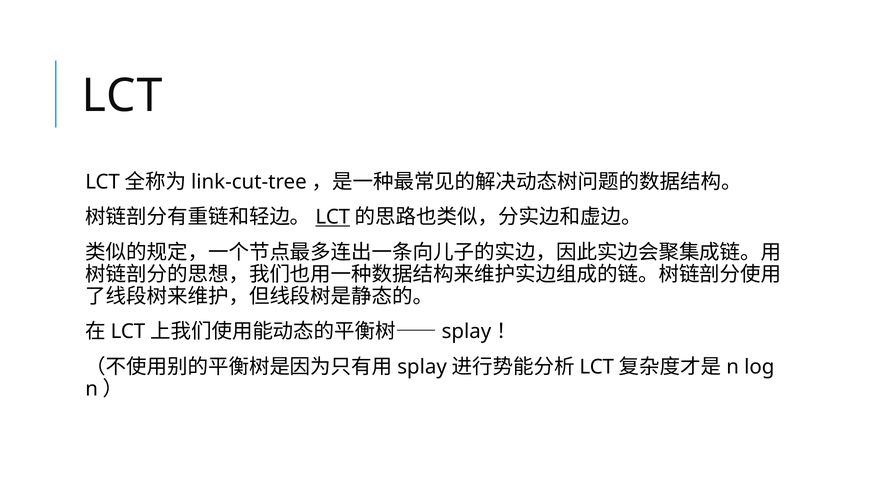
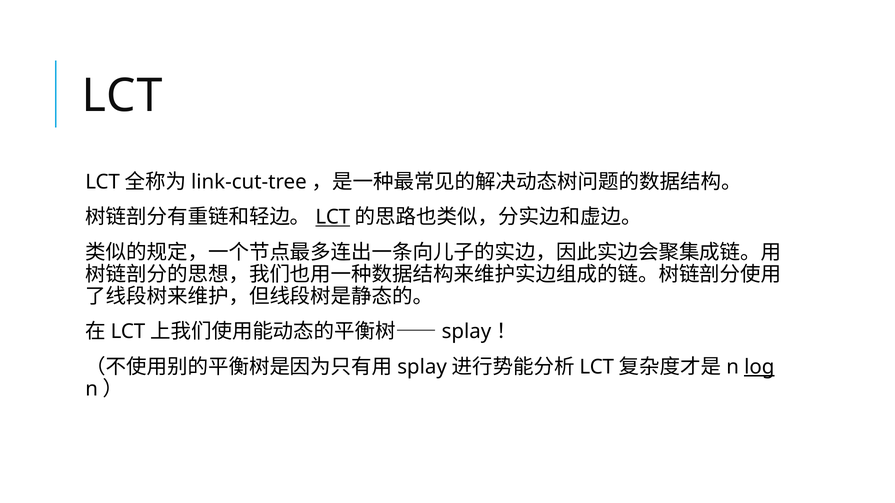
log underline: none -> present (759, 367)
